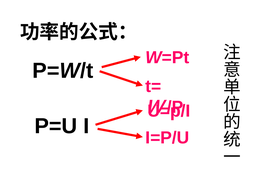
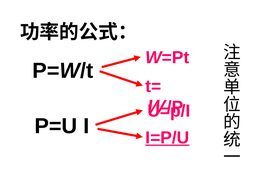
I=P/U underline: none -> present (167, 138)
